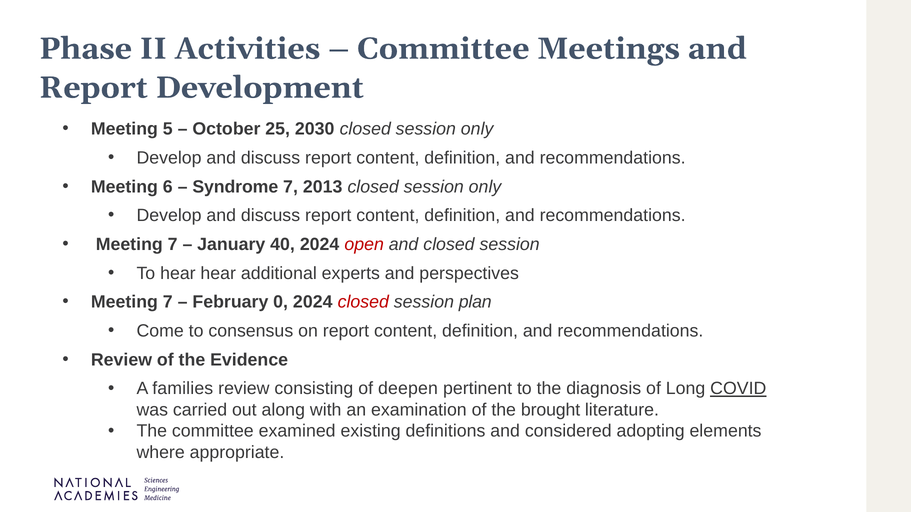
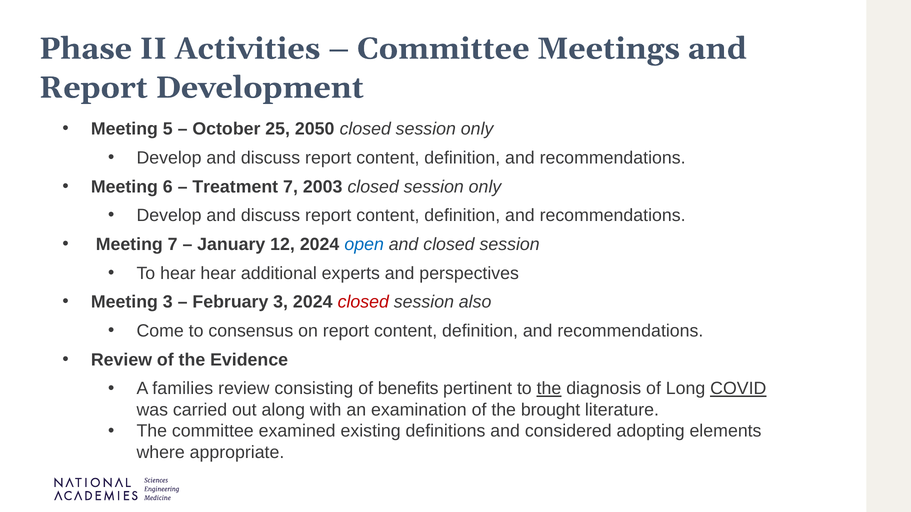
2030: 2030 -> 2050 (315, 129)
Syndrome: Syndrome -> Treatment (235, 187)
2013: 2013 -> 2003 (323, 187)
40: 40 -> 12 (283, 245)
open colour: red -> blue (364, 245)
7: 7 -> 3 (168, 302)
February 0: 0 -> 3 (281, 302)
plan: plan -> also (475, 302)
deepen: deepen -> benefits (408, 389)
the underline: none -> present (549, 389)
